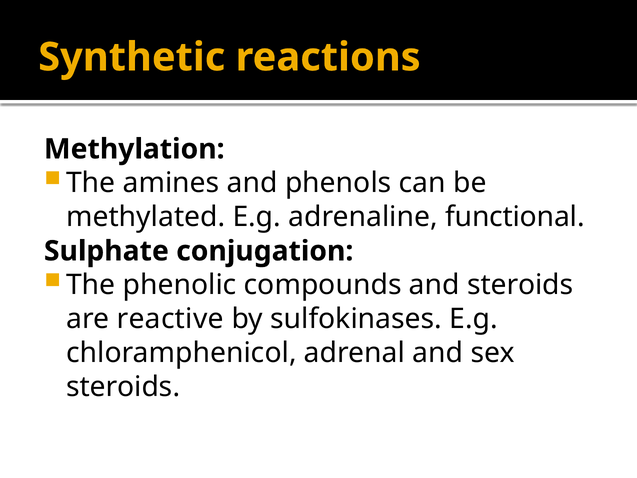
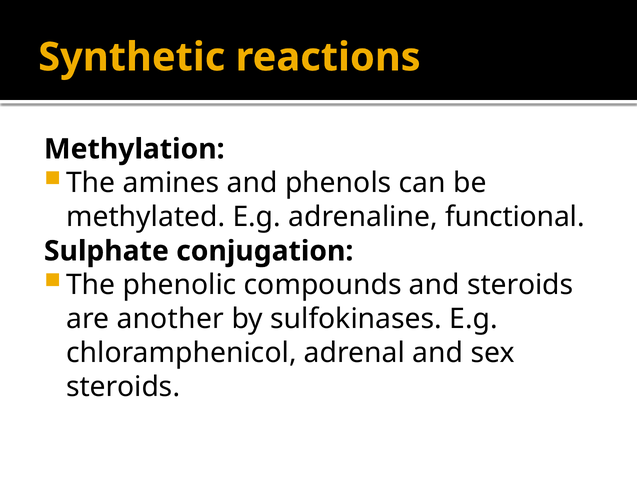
reactive: reactive -> another (170, 319)
